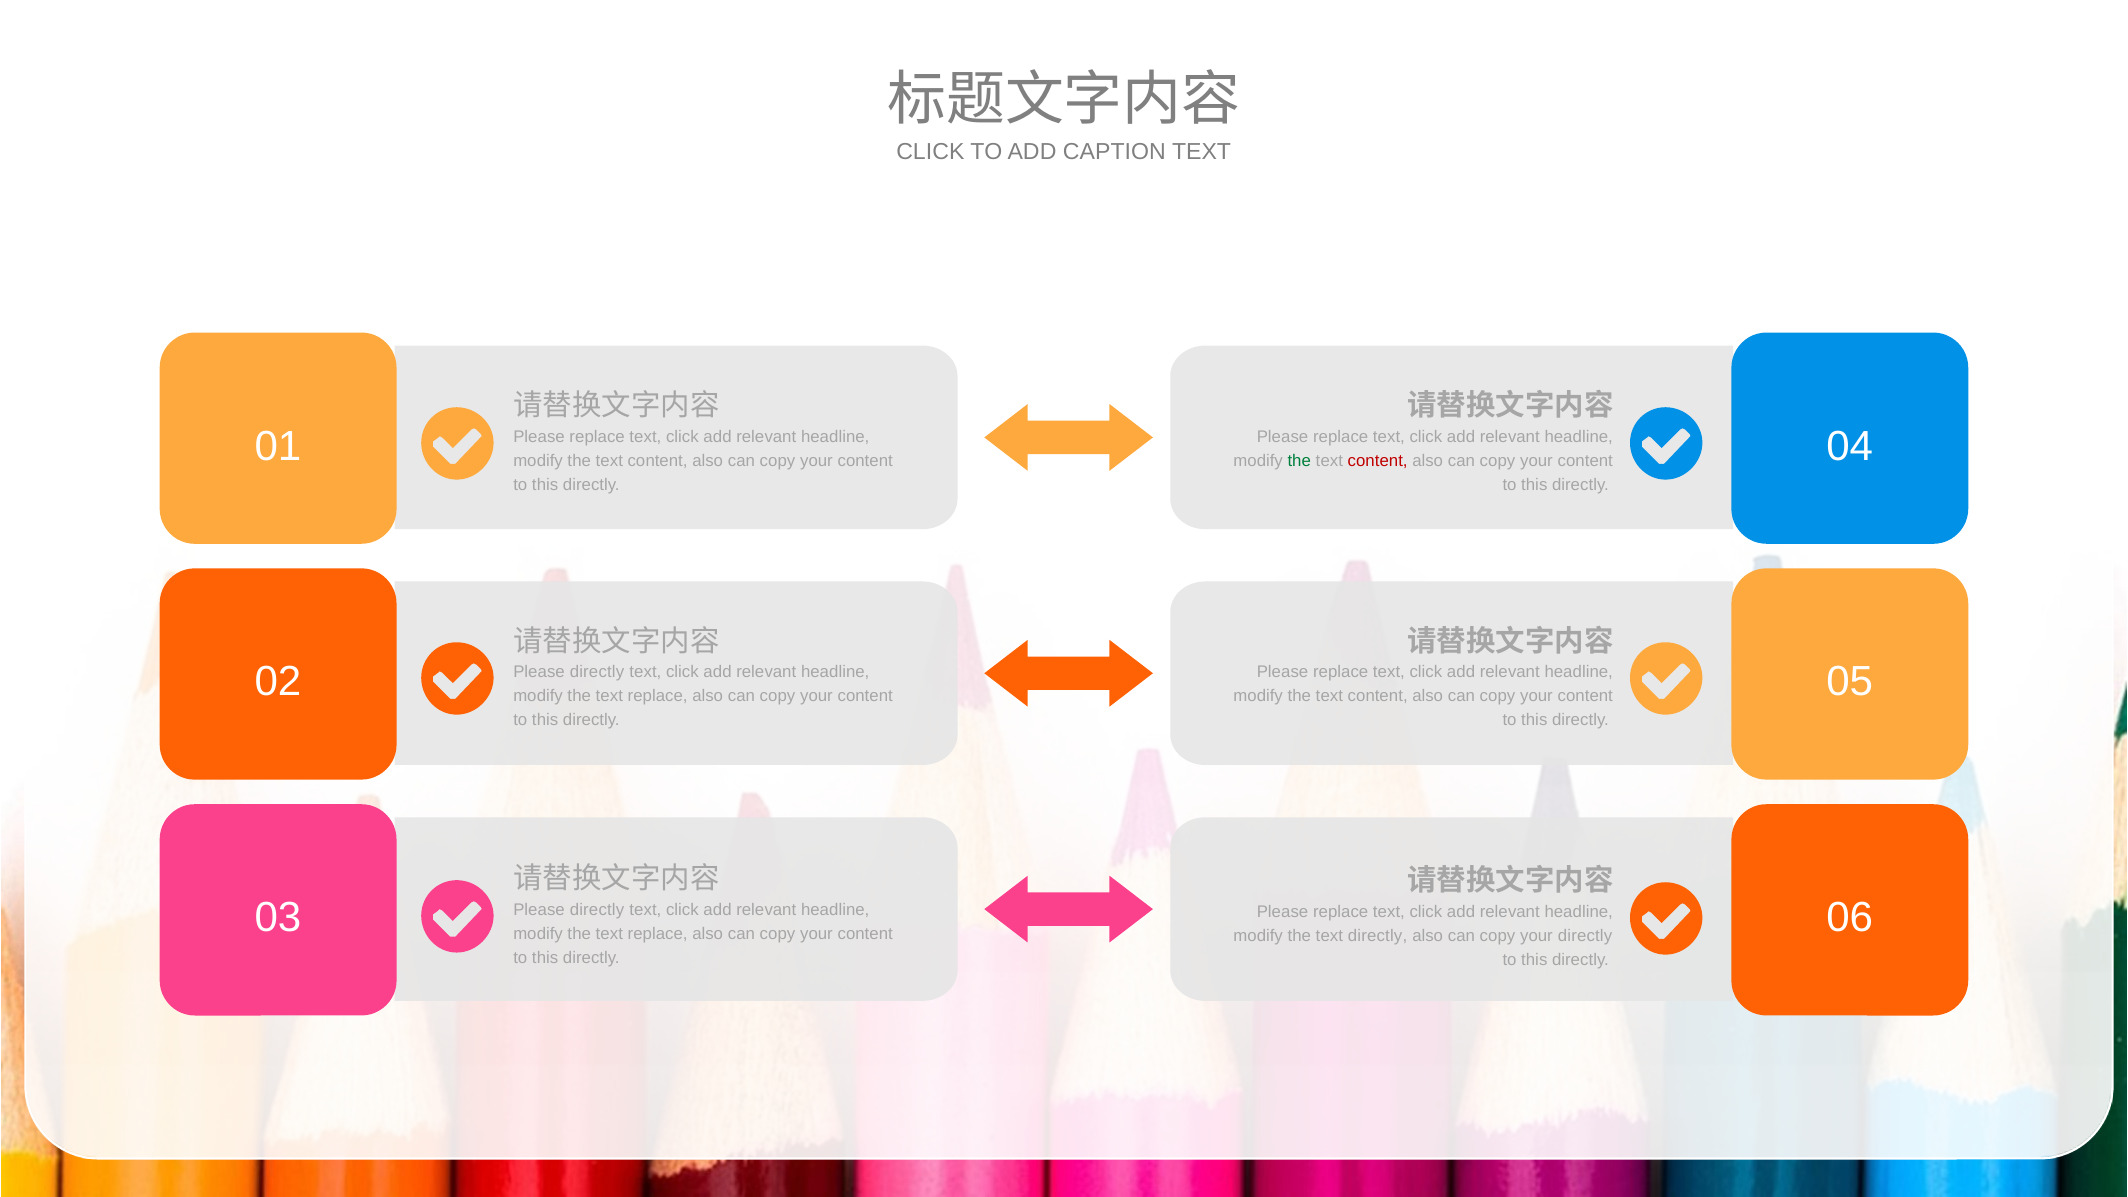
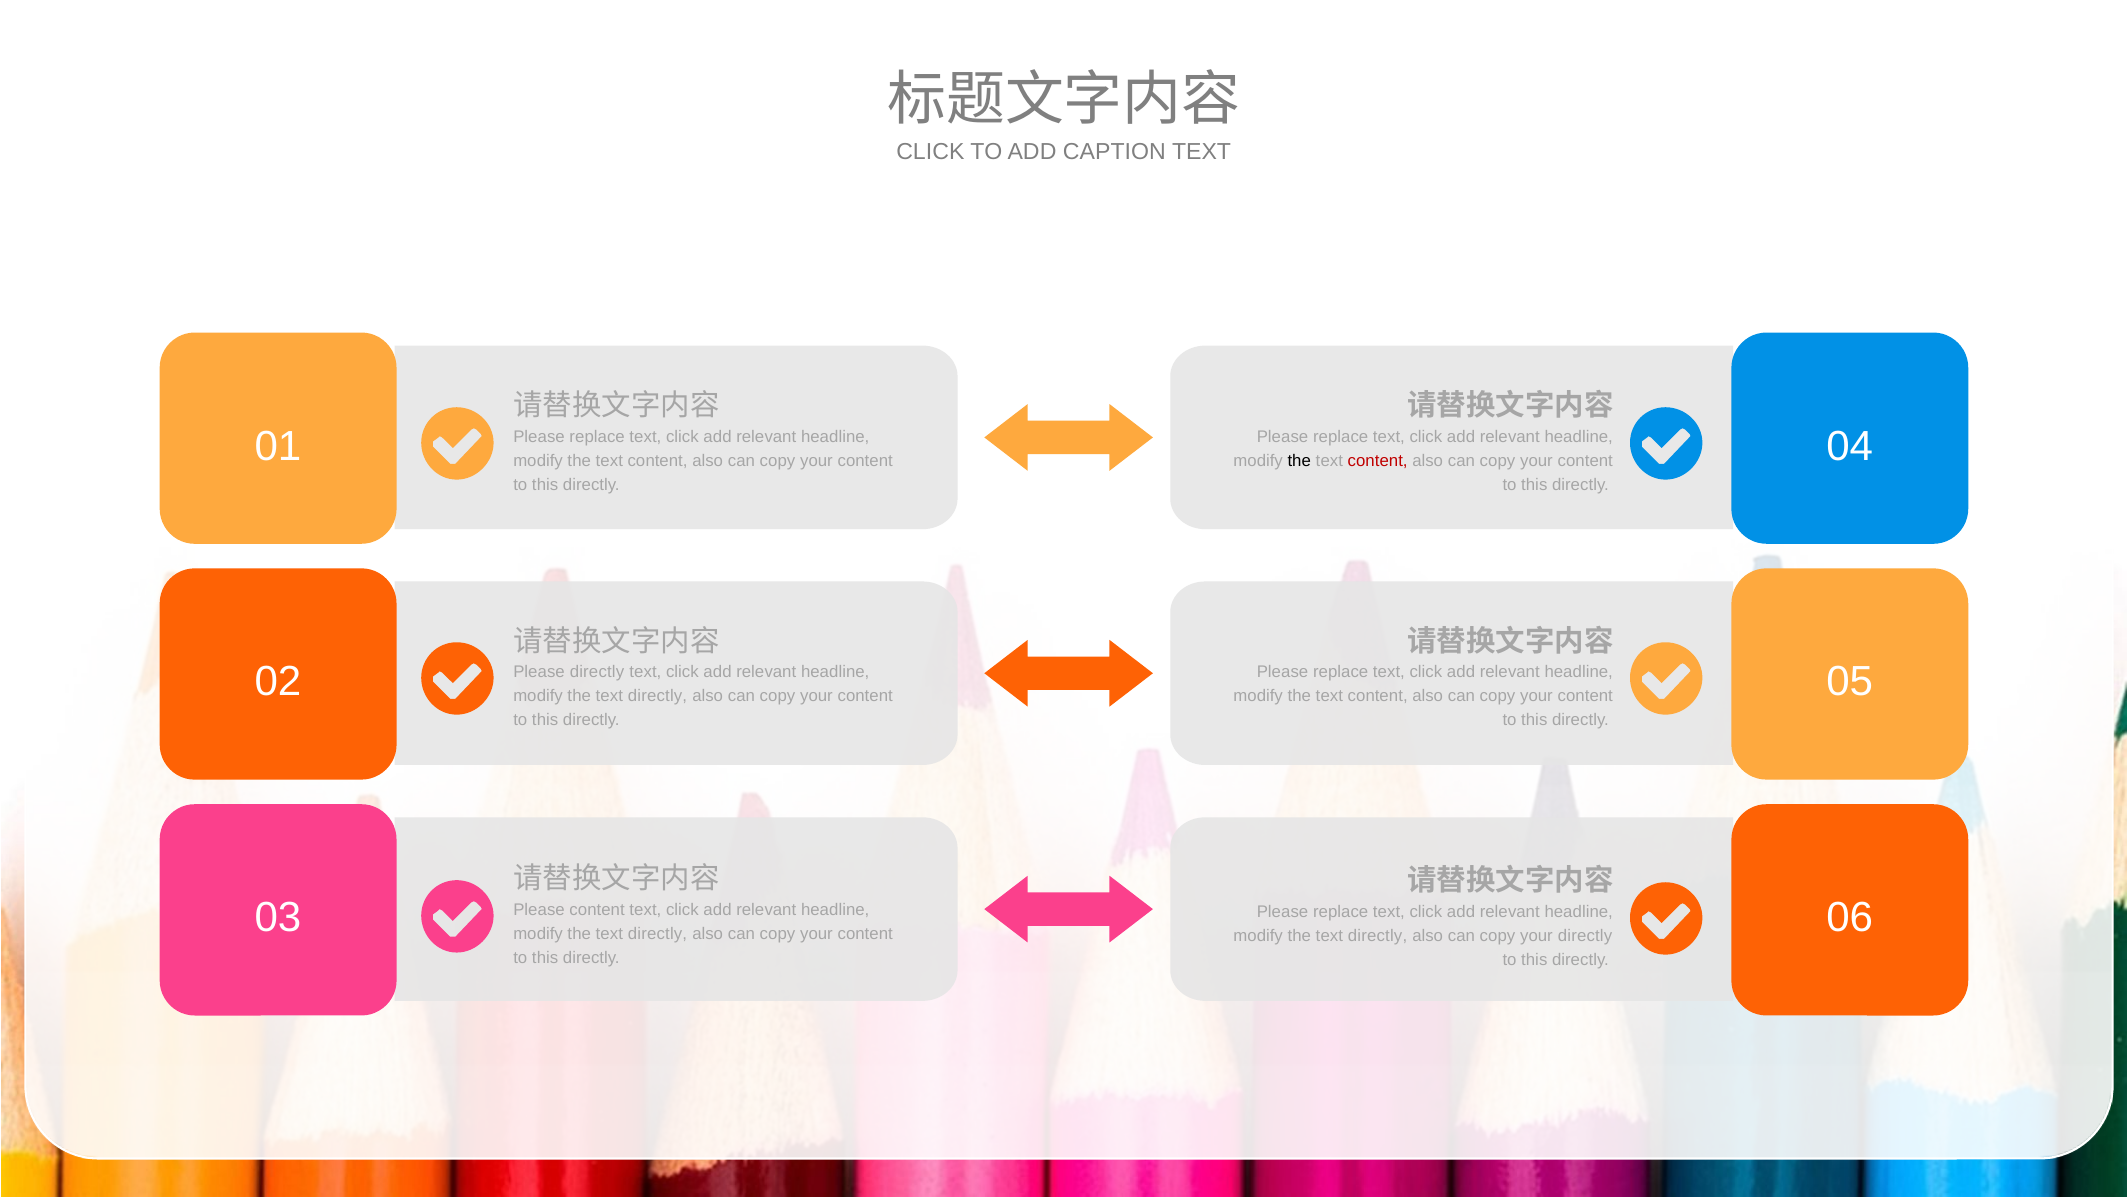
the colour: green -> black (1299, 461)
replace: replace -> directly (658, 696)
directly: directly -> content (597, 910)
replace: replace -> directly (658, 934)
